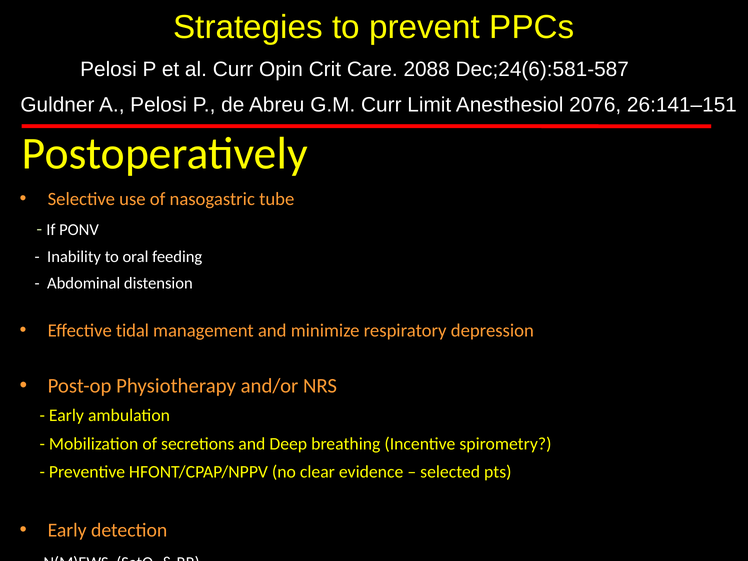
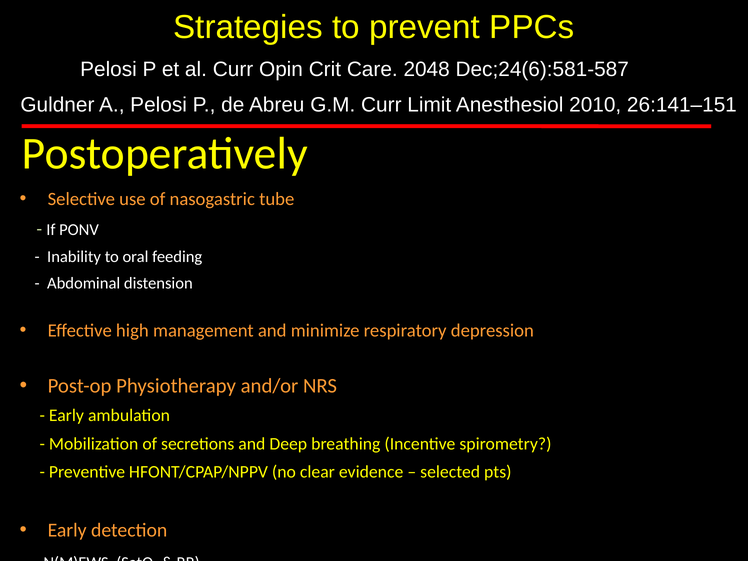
2088: 2088 -> 2048 (427, 69)
2076: 2076 -> 2010 (595, 105)
tidal: tidal -> high (132, 330)
